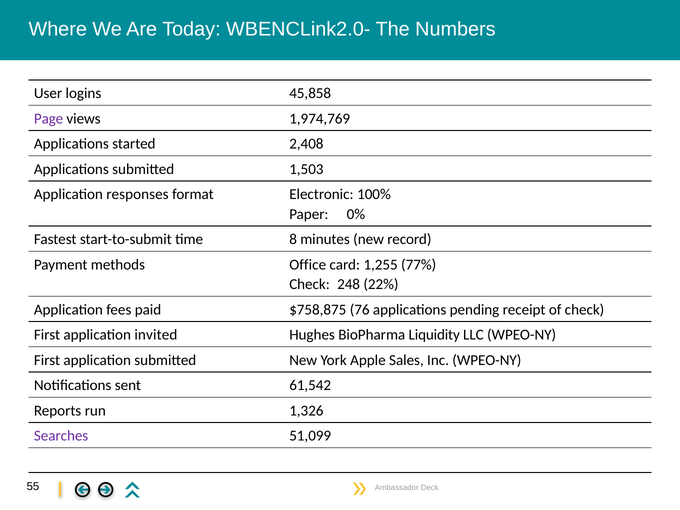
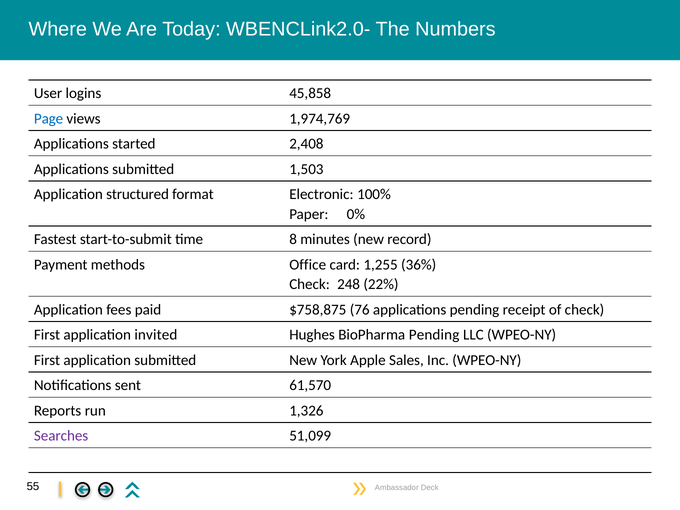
Page colour: purple -> blue (49, 119)
responses: responses -> structured (138, 194)
77%: 77% -> 36% (419, 265)
BioPharma Liquidity: Liquidity -> Pending (434, 335)
61,542: 61,542 -> 61,570 (310, 385)
